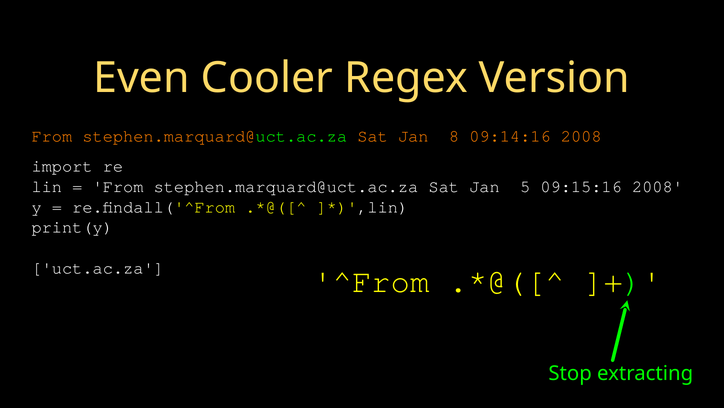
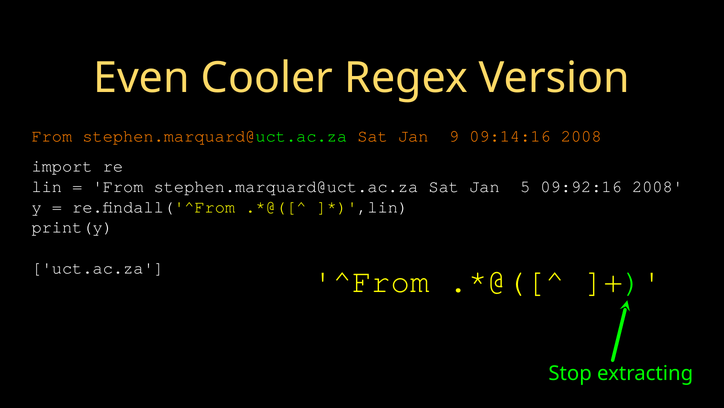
8: 8 -> 9 (454, 136)
09:15:16: 09:15:16 -> 09:92:16 (581, 186)
